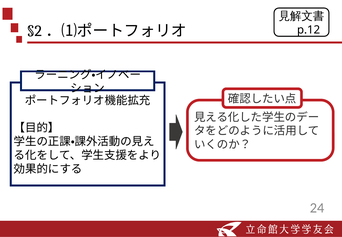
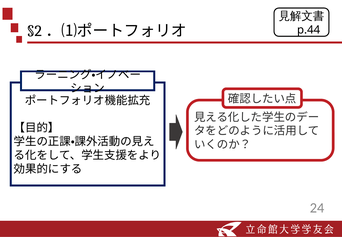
p.12: p.12 -> p.44 (309, 30)
